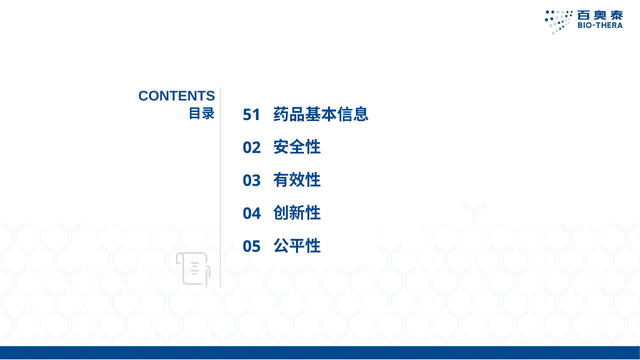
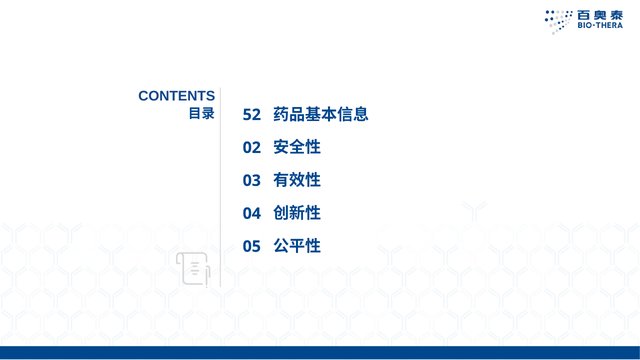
51: 51 -> 52 (252, 115)
